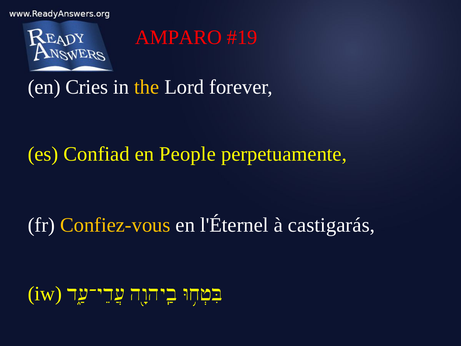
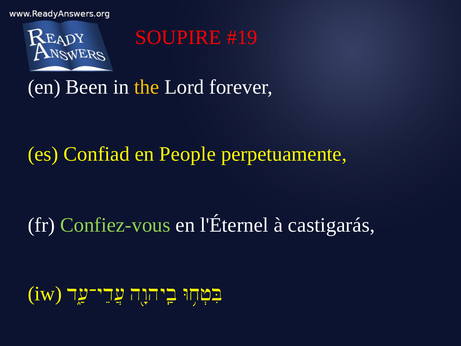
AMPARO: AMPARO -> SOUPIRE (178, 37)
Cries: Cries -> Been (87, 87)
Confiez-vous colour: yellow -> light green (115, 225)
